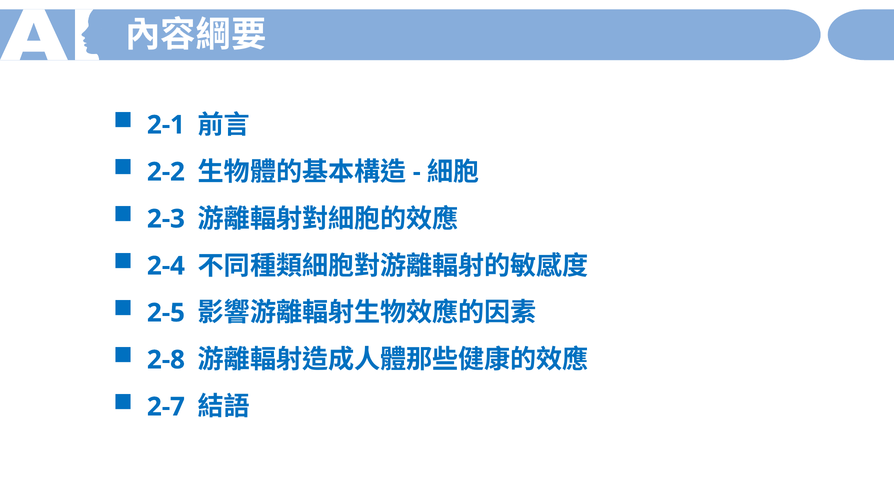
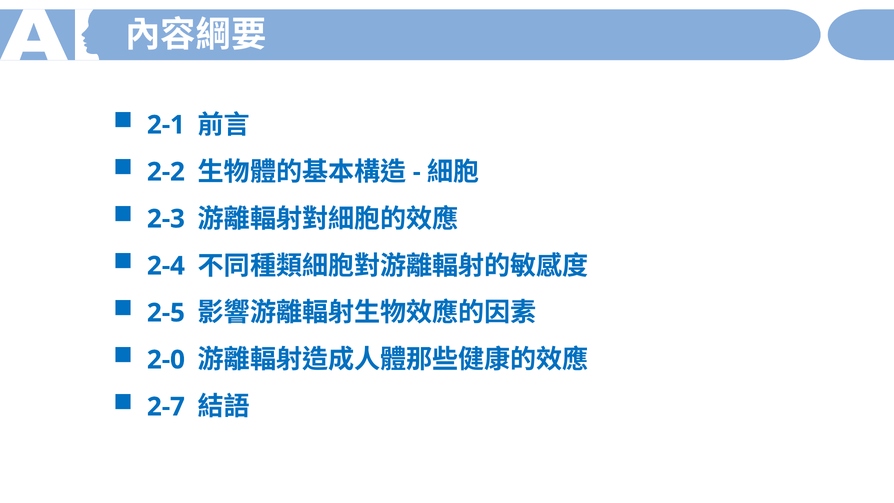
2-8: 2-8 -> 2-0 (166, 360)
